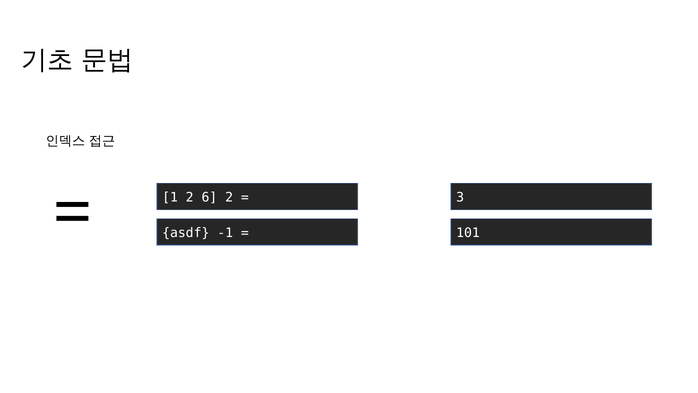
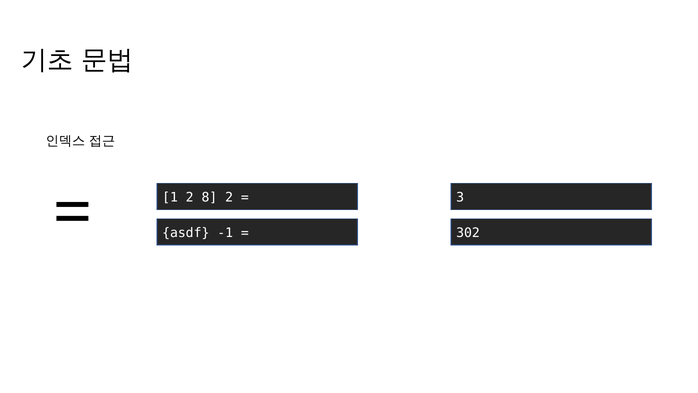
6: 6 -> 8 (209, 197)
101: 101 -> 302 (468, 233)
